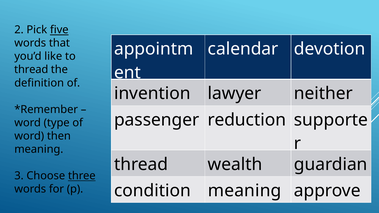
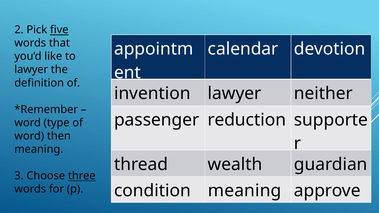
thread: thread -> lawyer (31, 70)
